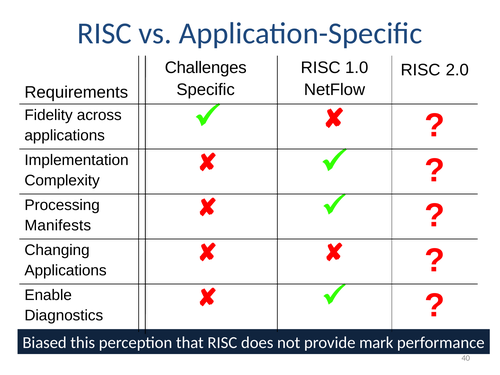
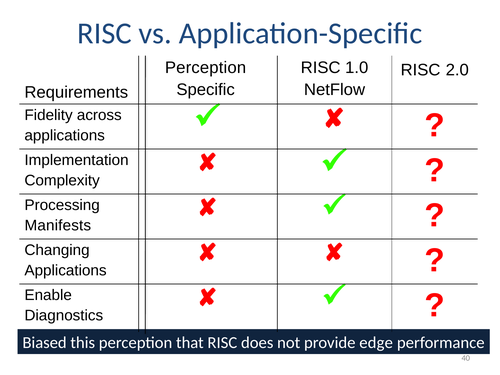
Challenges: Challenges -> Perception (206, 68)
mark: mark -> edge (376, 343)
